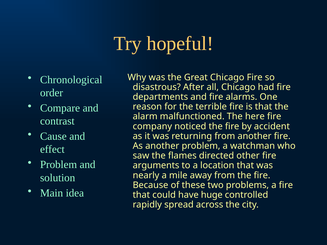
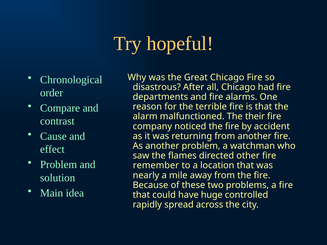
here: here -> their (255, 117)
arguments: arguments -> remember (156, 166)
